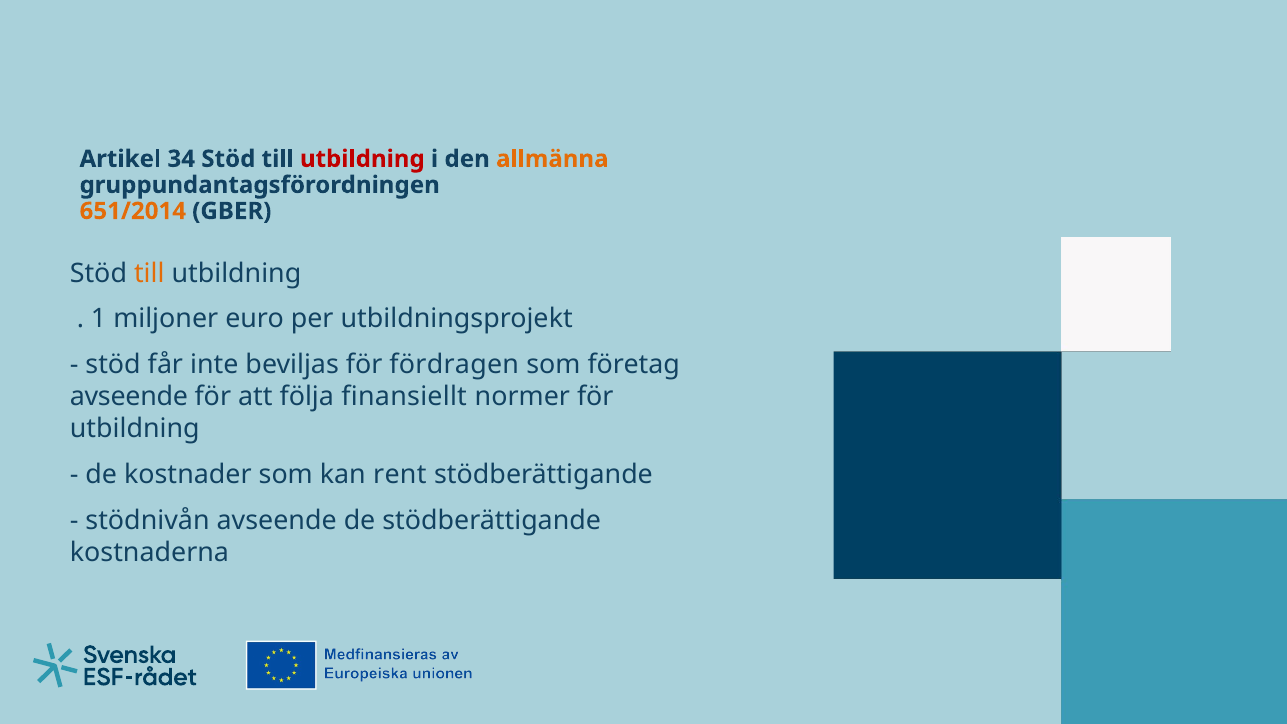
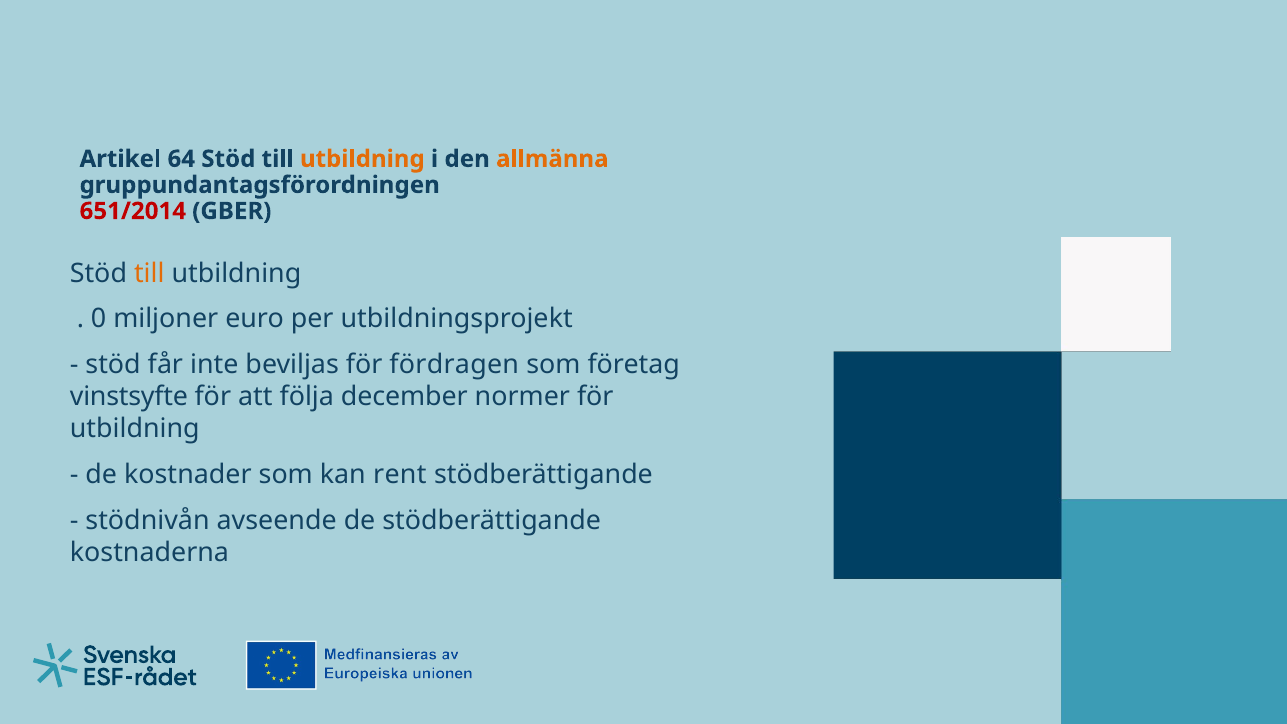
34: 34 -> 64 (181, 159)
utbildning colour: red -> orange (362, 159)
651/2014 colour: orange -> red (133, 211)
1: 1 -> 0 (99, 319)
avseende: avseende -> vinstsyfte (129, 397)
finansiellt: finansiellt -> december (404, 397)
